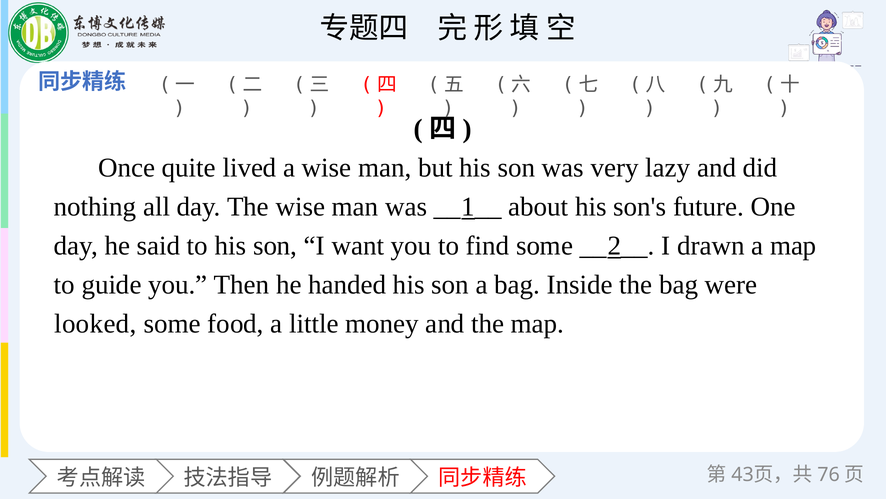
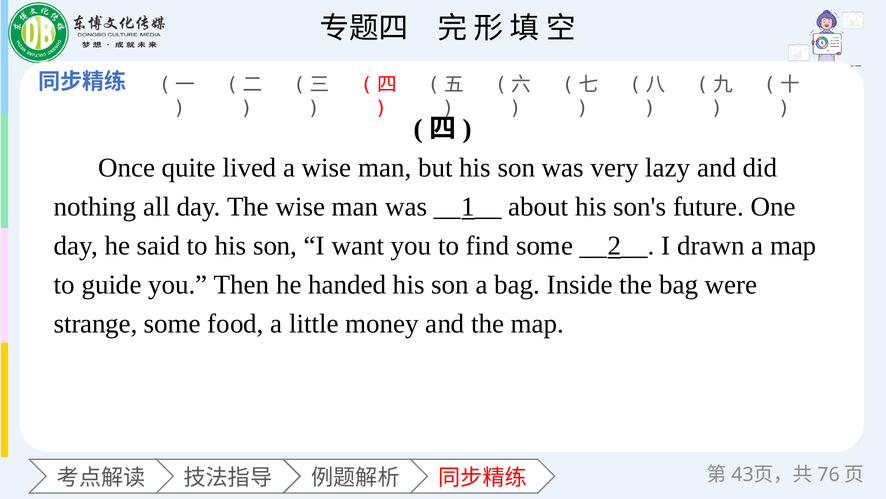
looked: looked -> strange (96, 324)
